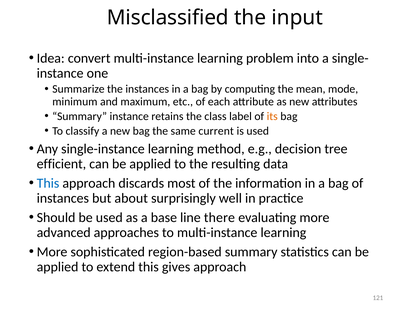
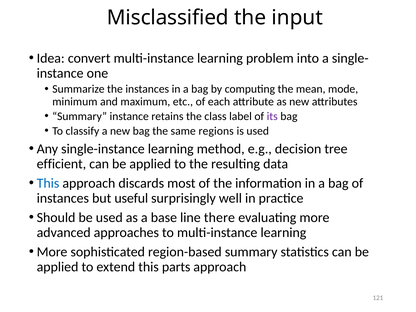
its colour: orange -> purple (272, 116)
current: current -> regions (216, 131)
about: about -> useful (131, 198)
gives: gives -> parts (176, 267)
